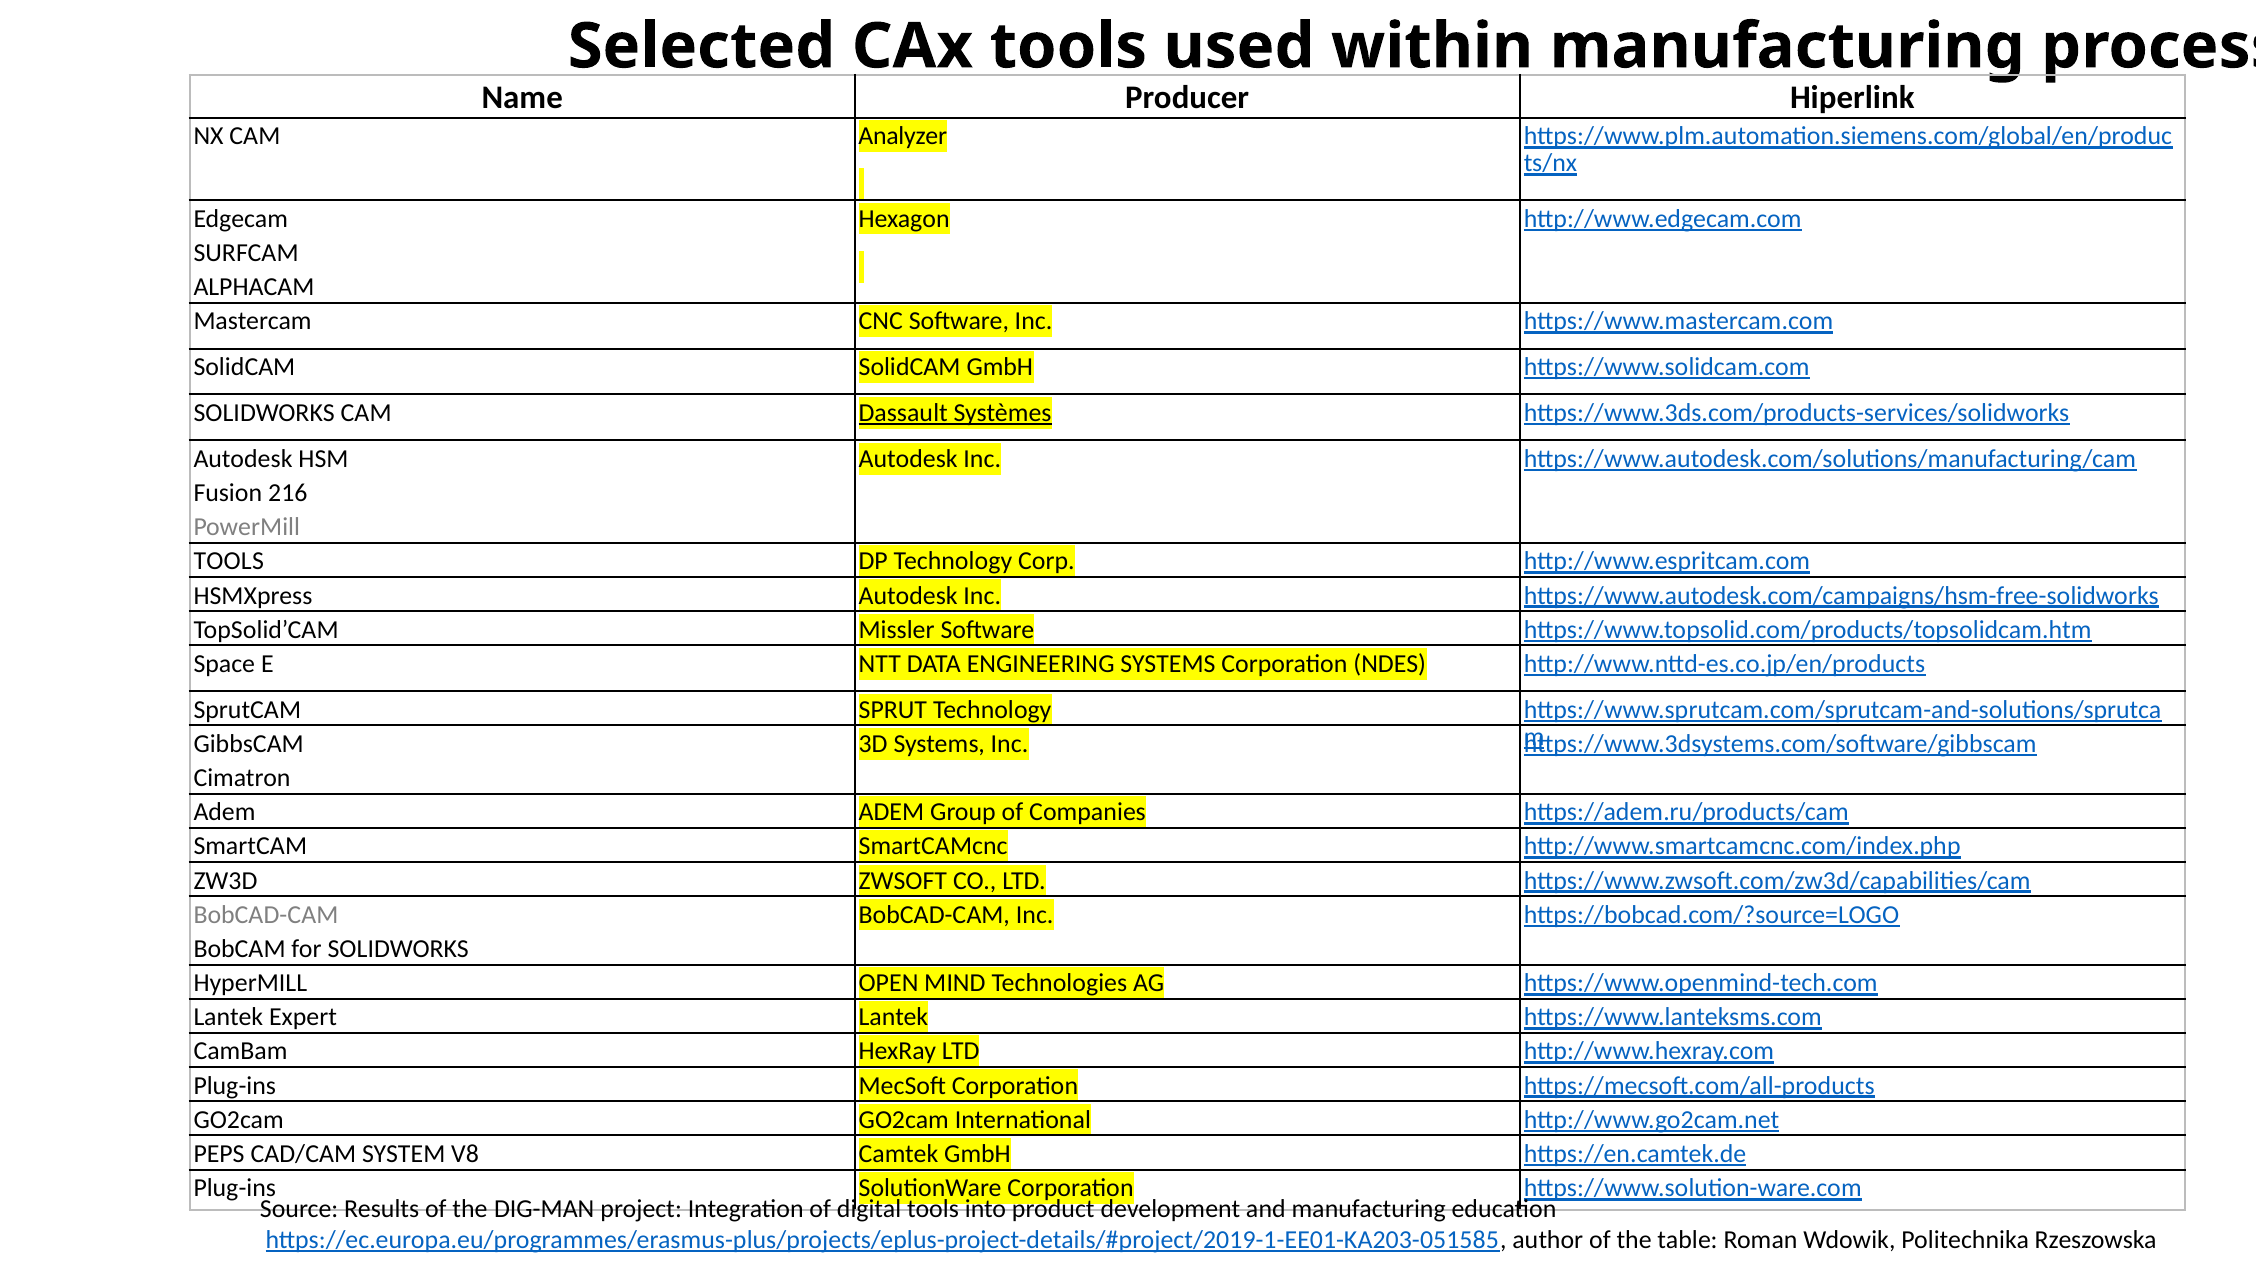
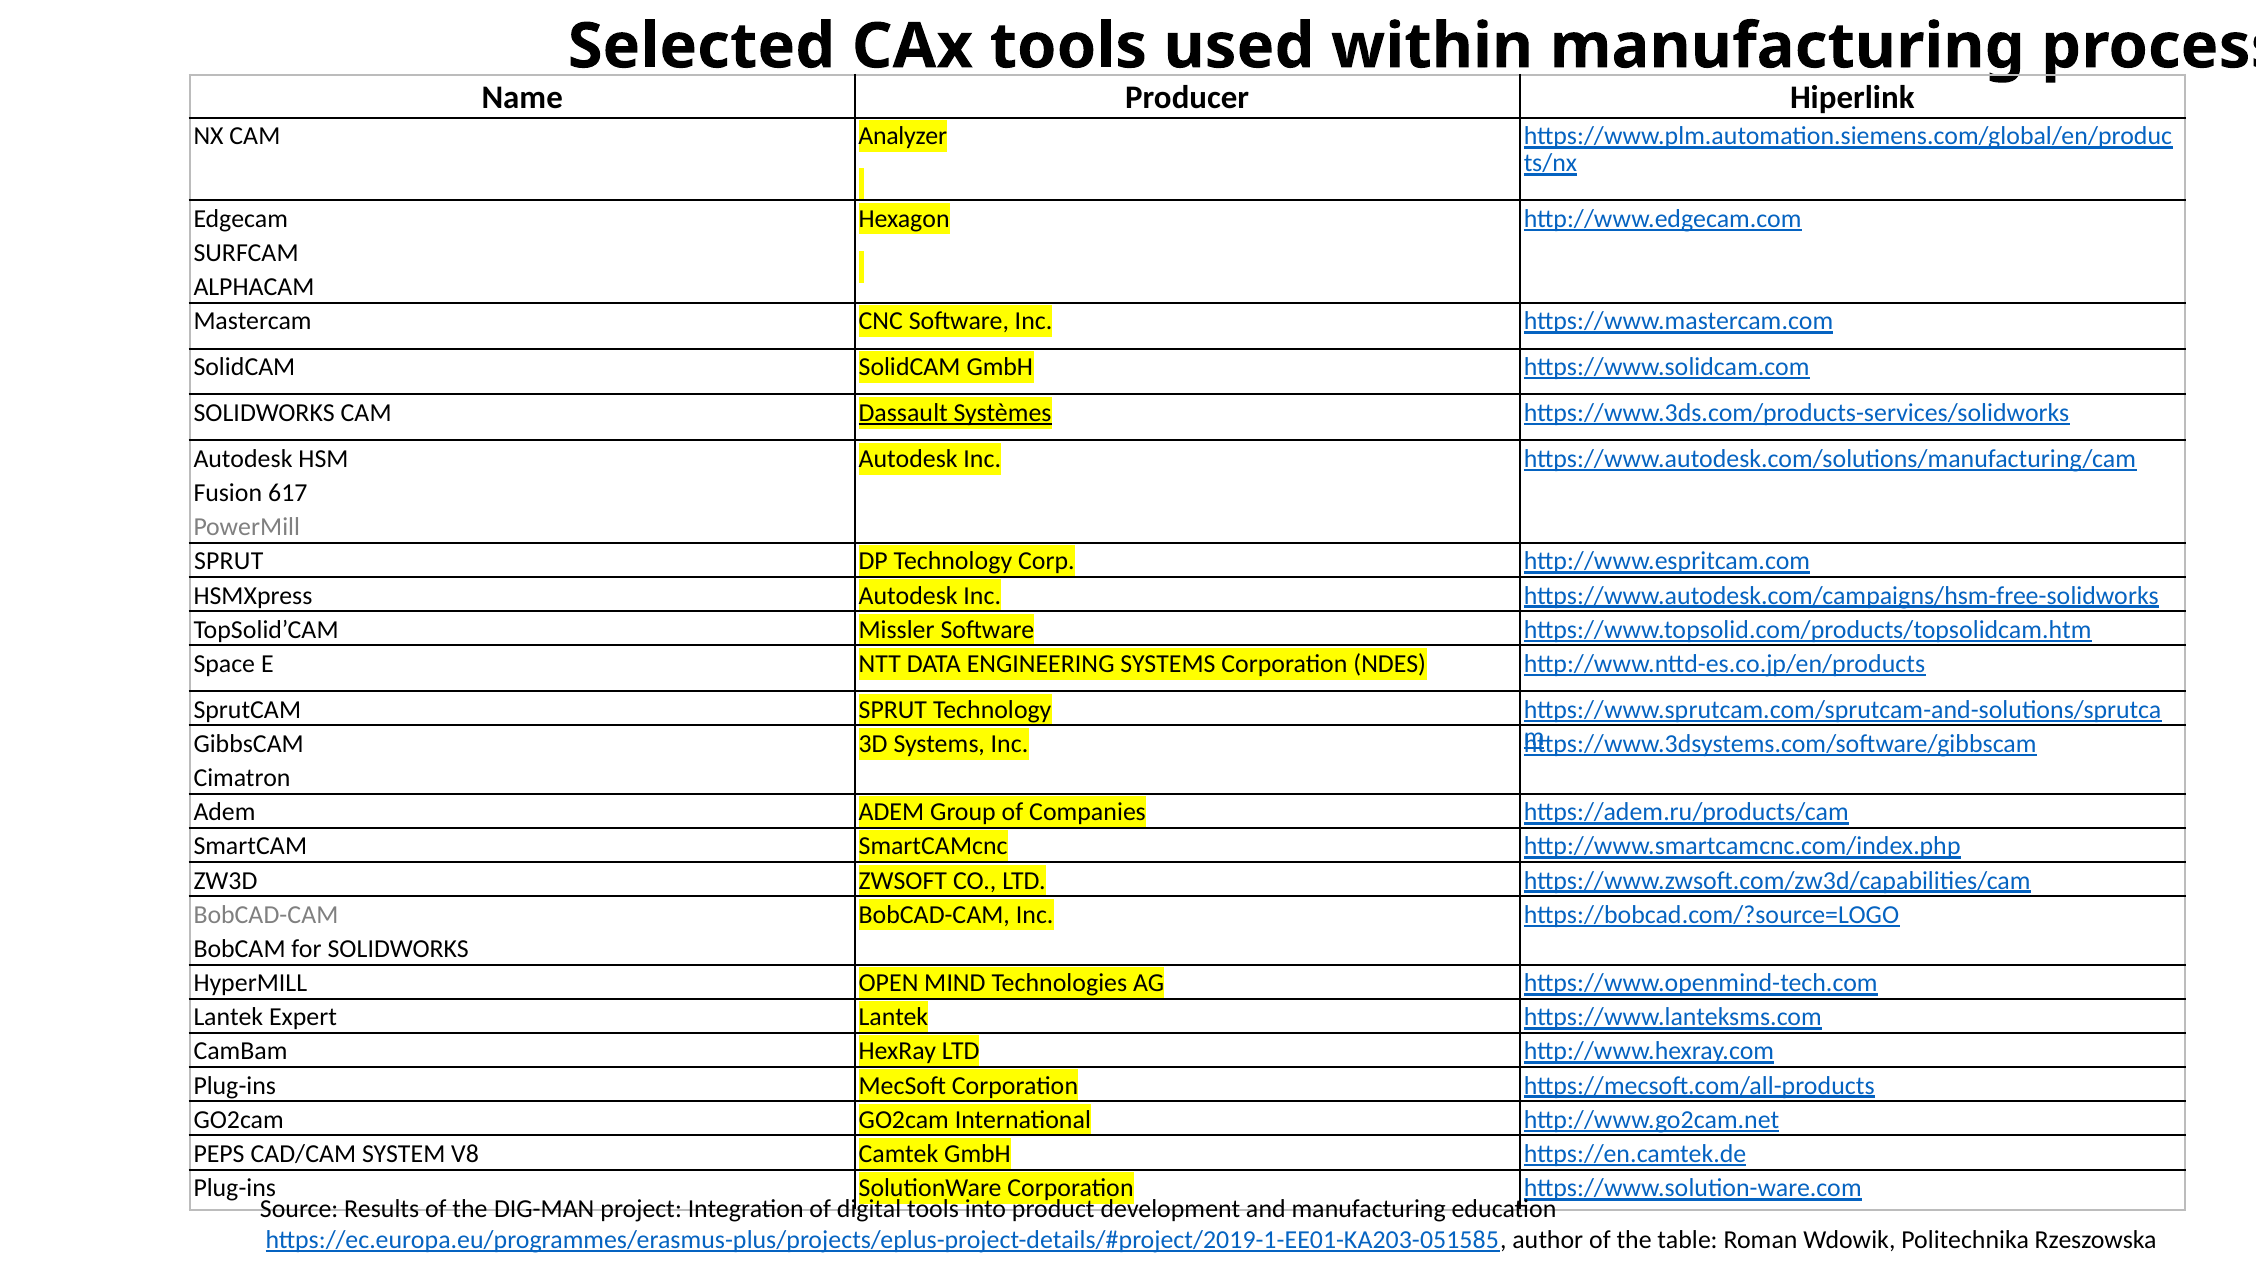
216: 216 -> 617 (288, 493)
TOOLS: TOOLS -> SPRUT (229, 561)
